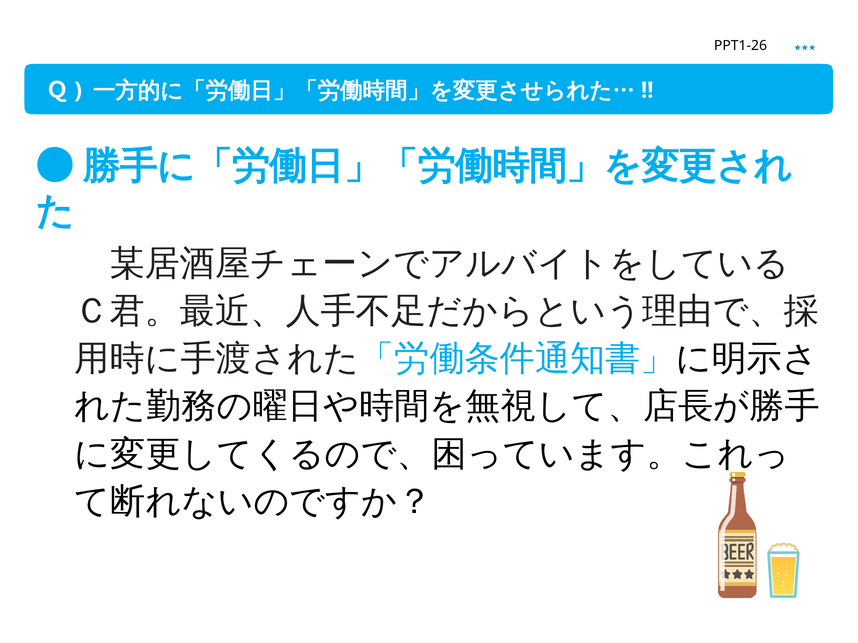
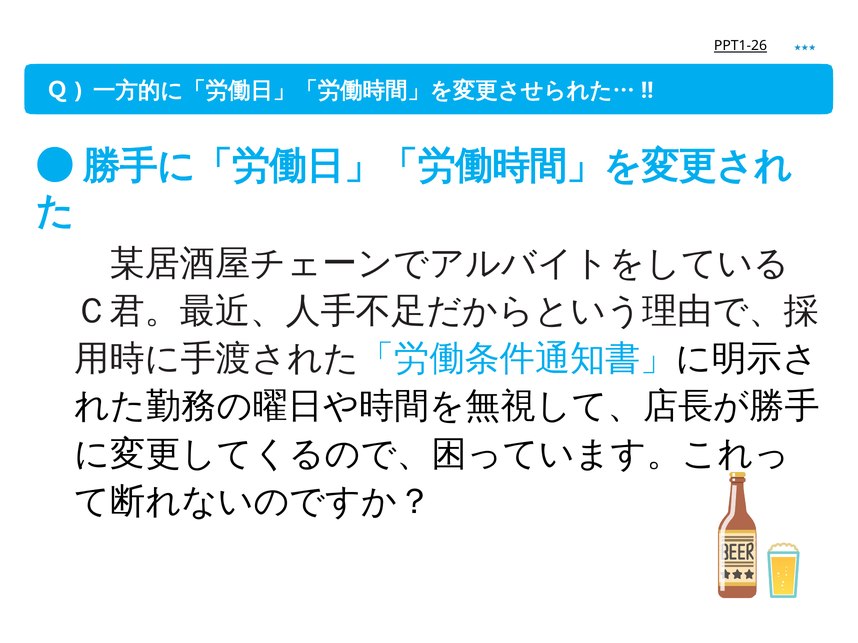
PPT1-26 underline: none -> present (740, 46)
